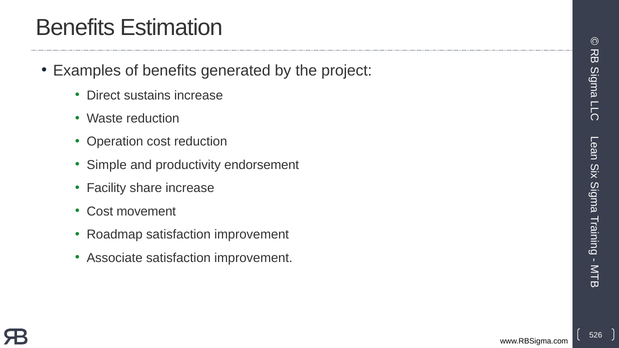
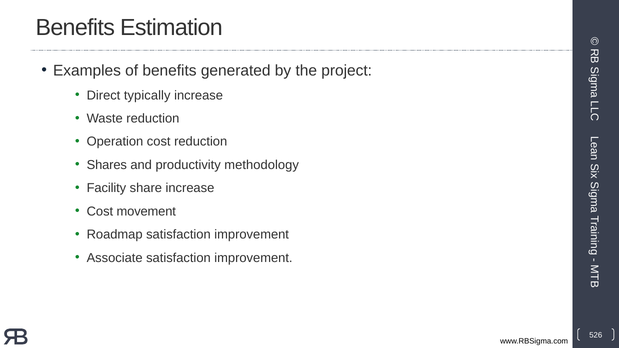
sustains: sustains -> typically (147, 95)
Simple: Simple -> Shares (107, 165)
endorsement: endorsement -> methodology (262, 165)
